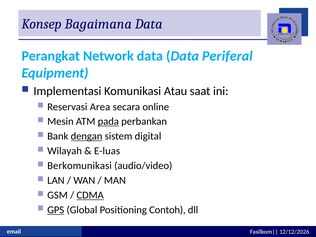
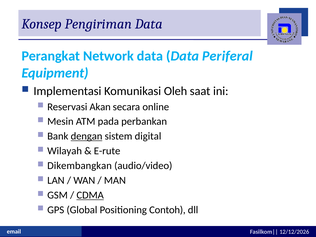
Bagaimana: Bagaimana -> Pengiriman (98, 24)
Atau: Atau -> Oleh (176, 91)
Area: Area -> Akan (100, 107)
pada underline: present -> none (108, 122)
E-luas: E-luas -> E-rute (107, 151)
Berkomunikasi: Berkomunikasi -> Dikembangkan (80, 166)
GPS underline: present -> none (56, 210)
